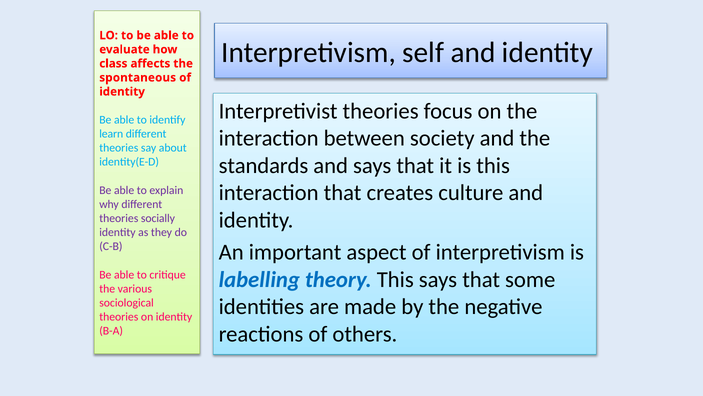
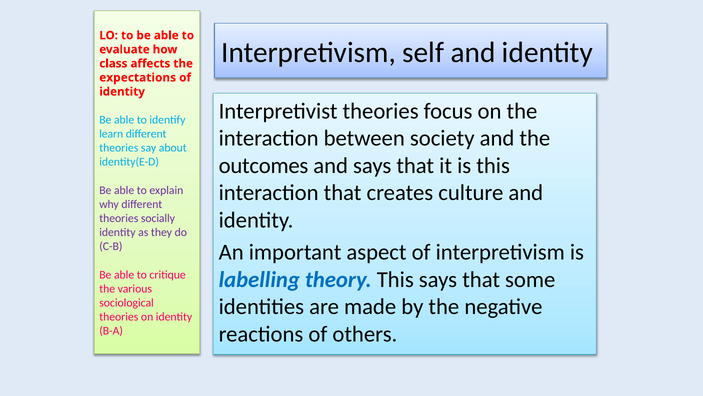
spontaneous: spontaneous -> expectations (138, 78)
standards: standards -> outcomes (264, 165)
